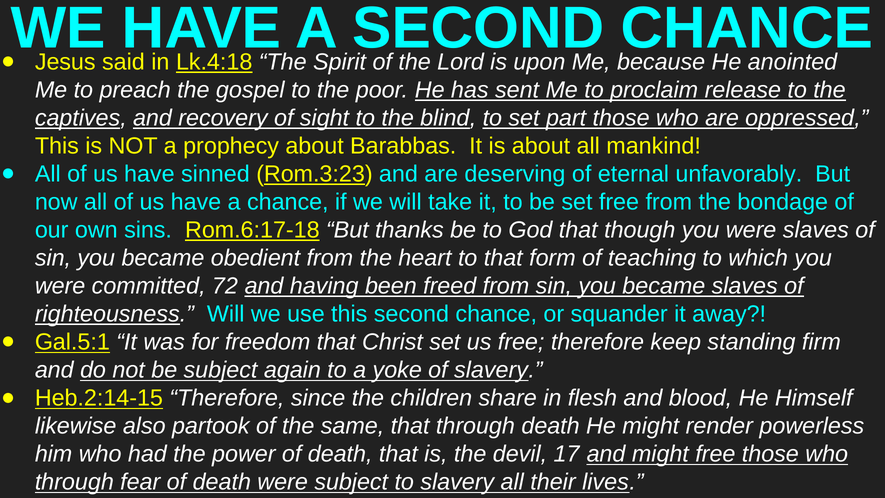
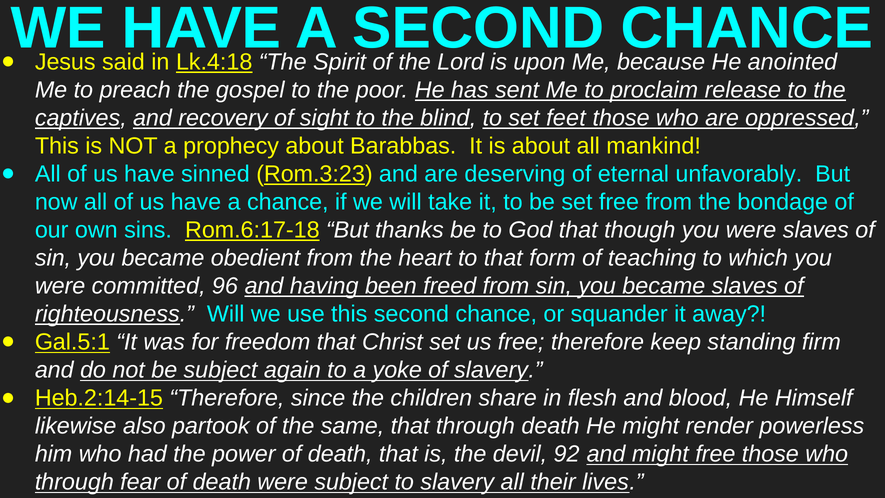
part: part -> feet (566, 118)
72: 72 -> 96 (225, 286)
17: 17 -> 92 (567, 454)
